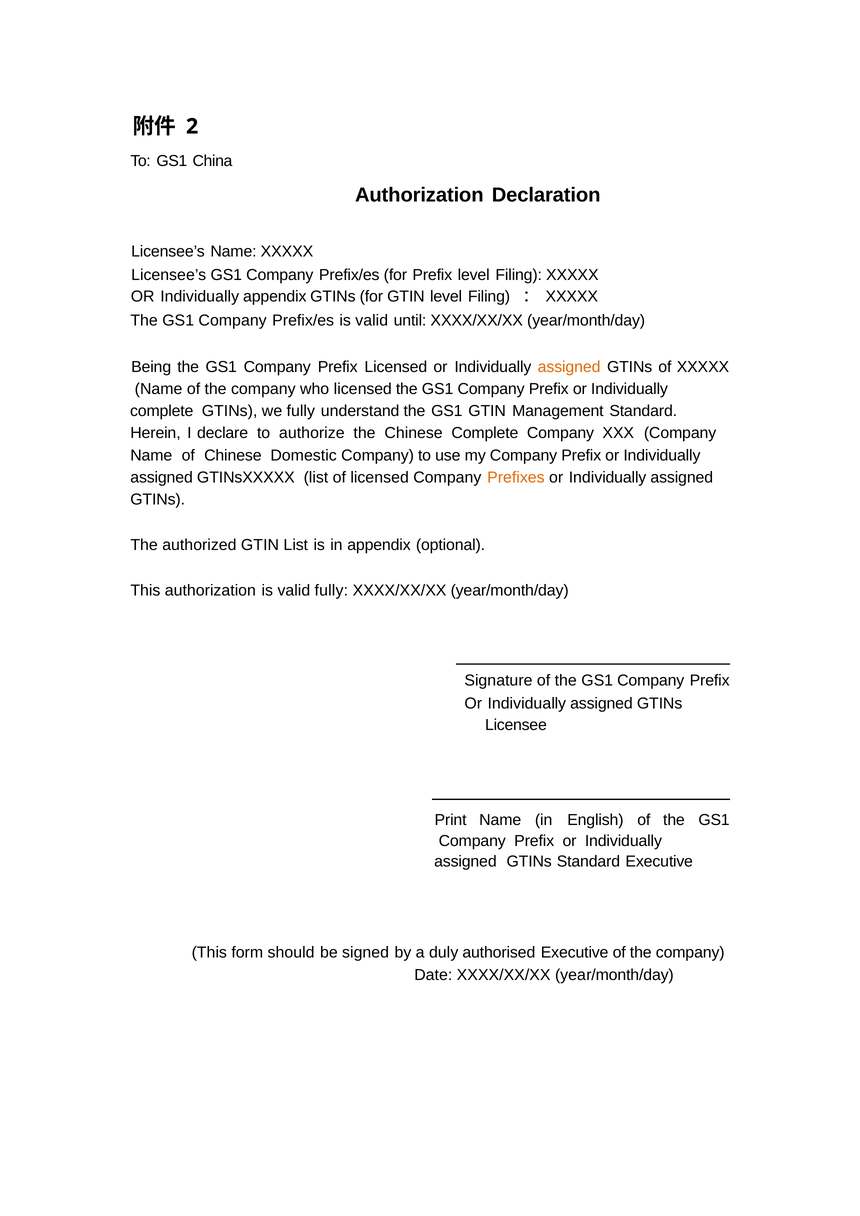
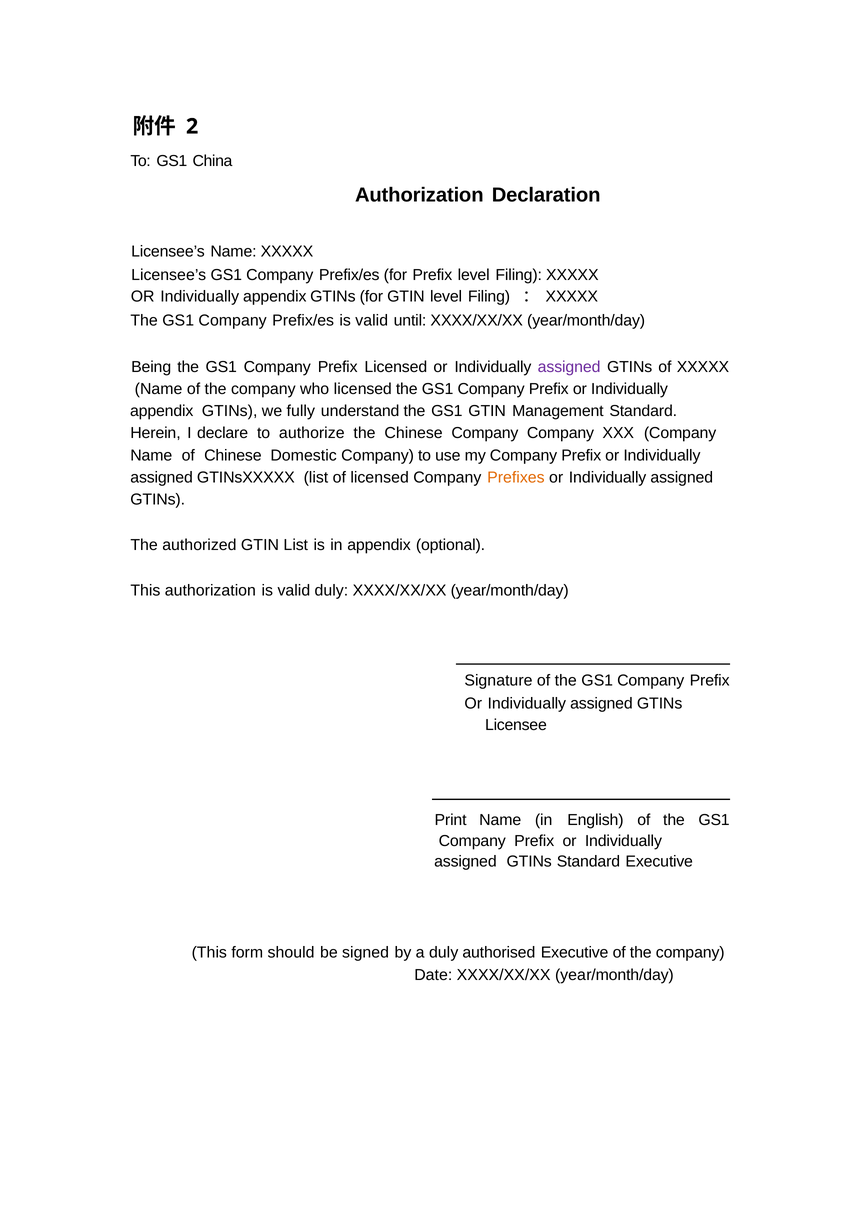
assigned colour: orange -> purple (569, 367)
complete: complete -> appendix (162, 411)
Chinese Complete: Complete -> Company (485, 433)
valid fully: fully -> duly (331, 590)
